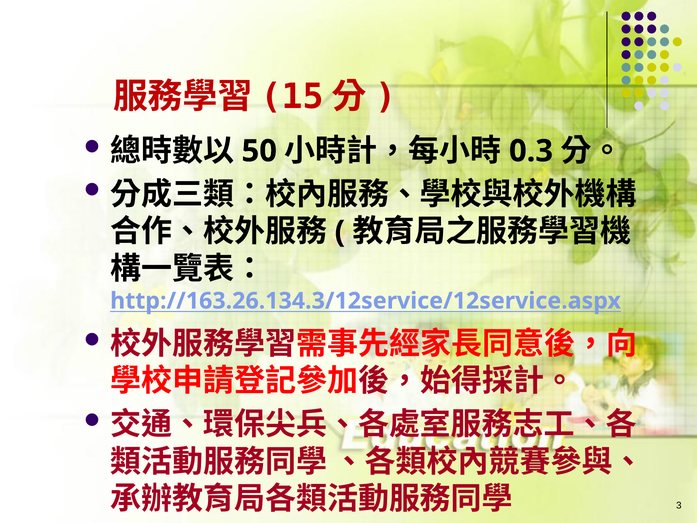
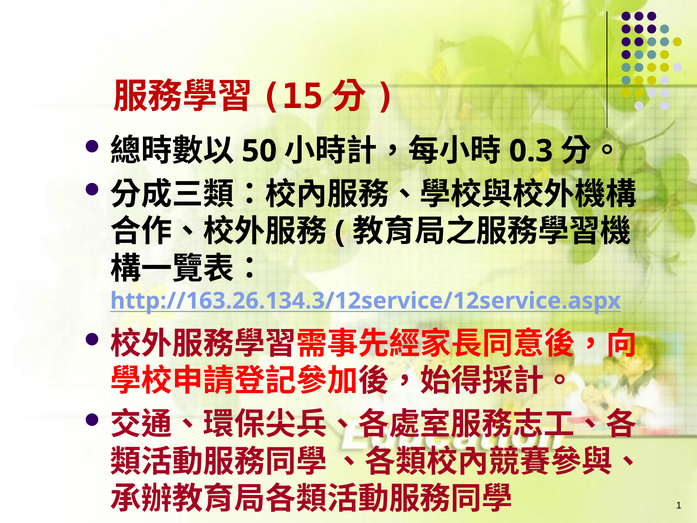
3: 3 -> 1 (679, 505)
